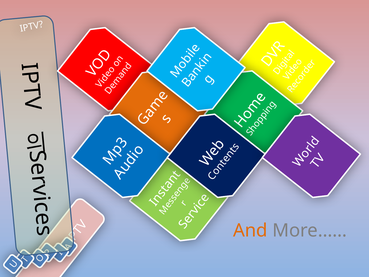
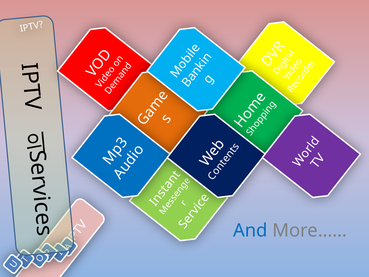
And colour: orange -> blue (250, 230)
